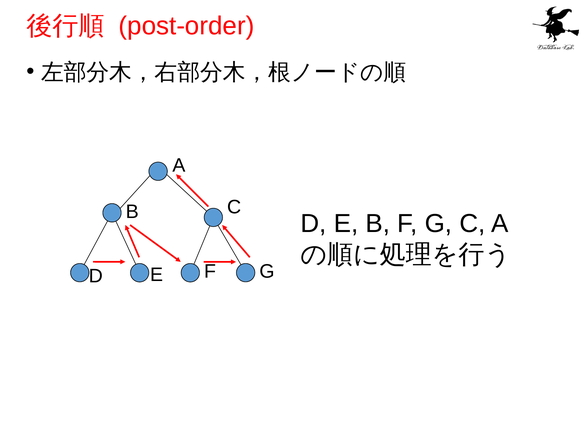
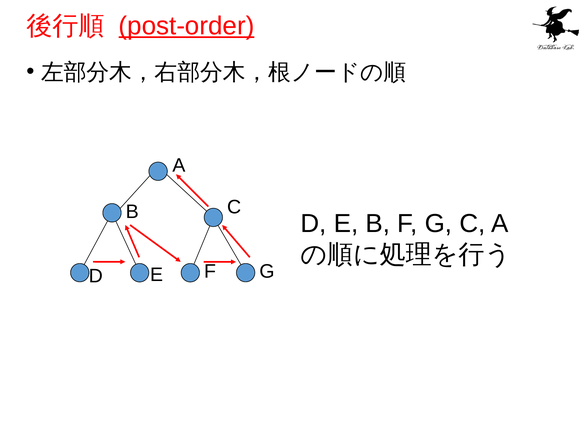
post-order underline: none -> present (186, 26)
